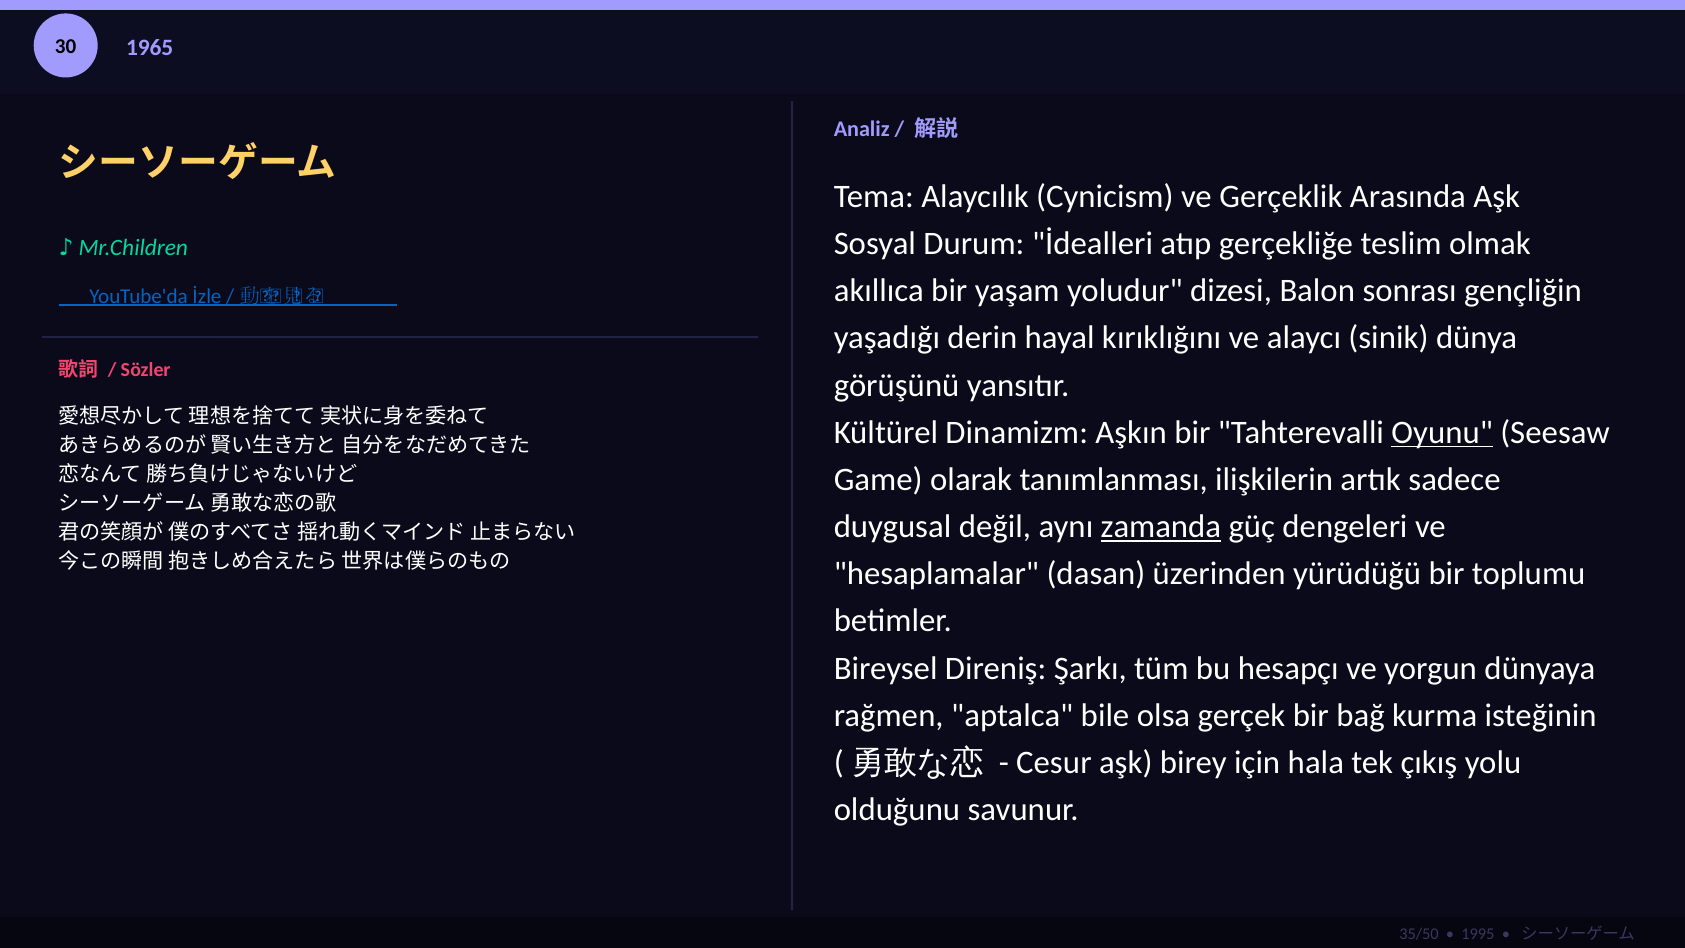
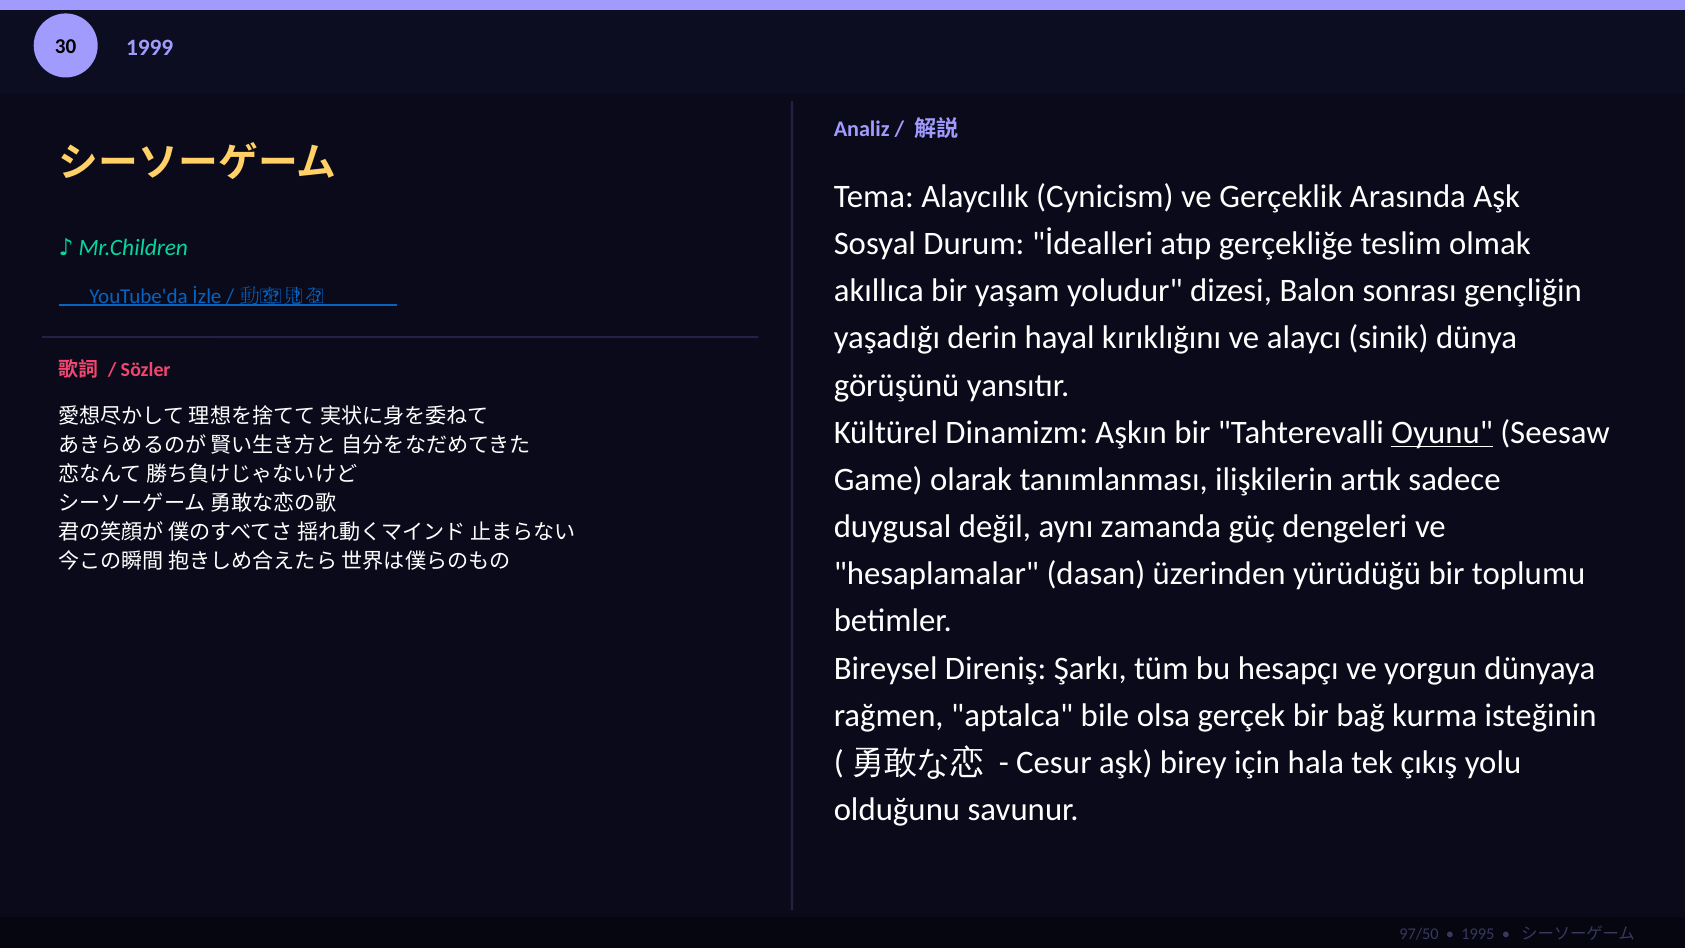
1965: 1965 -> 1999 (150, 48)
zamanda underline: present -> none (1161, 527)
35/50: 35/50 -> 97/50 (1419, 934)
